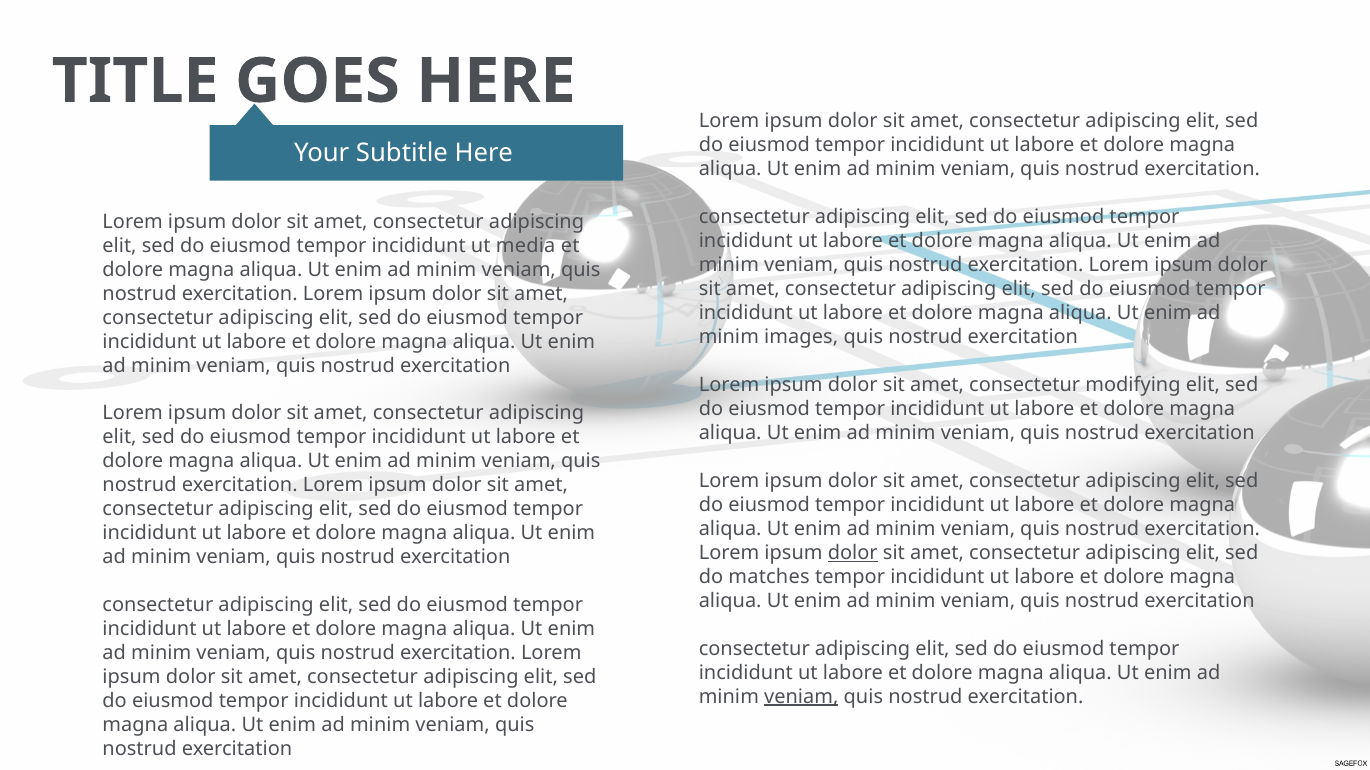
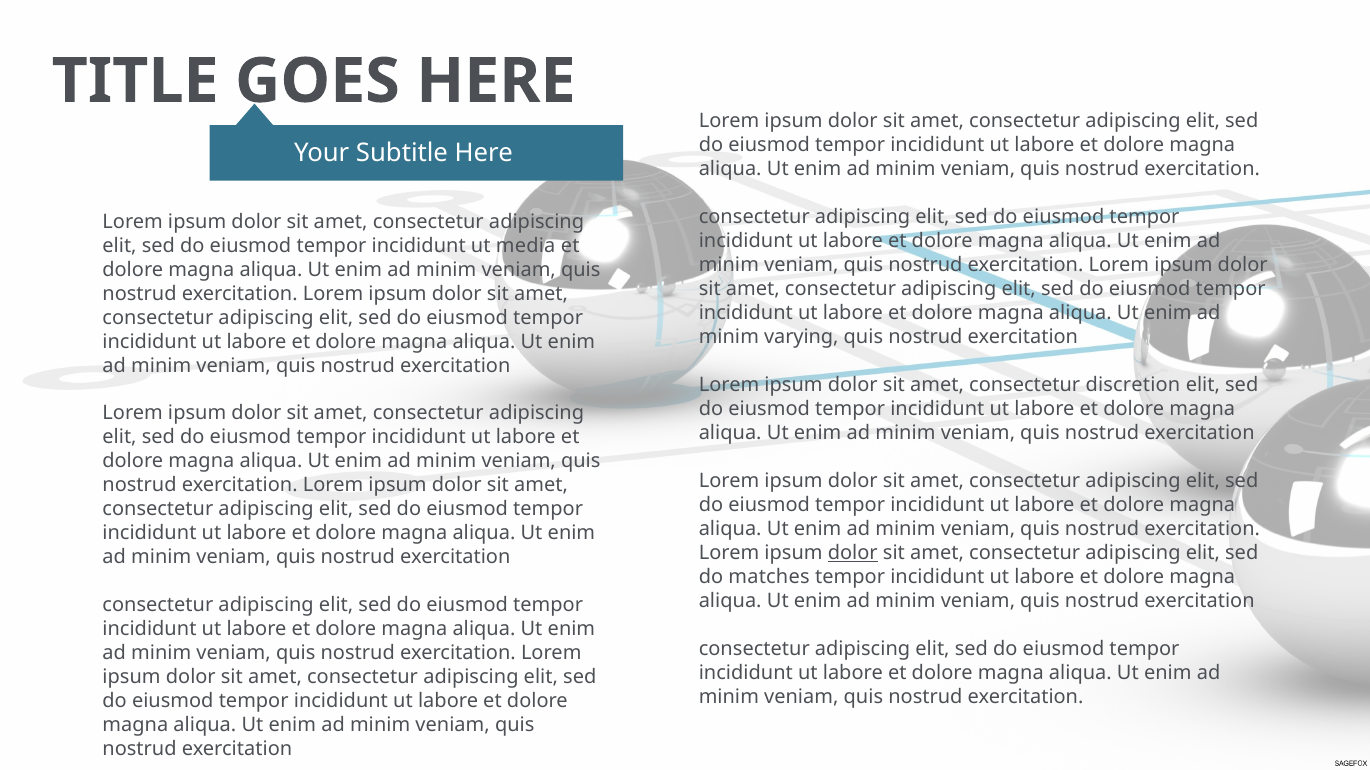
images: images -> varying (801, 337)
modifying: modifying -> discretion (1133, 385)
veniam underline: present -> none (801, 697)
